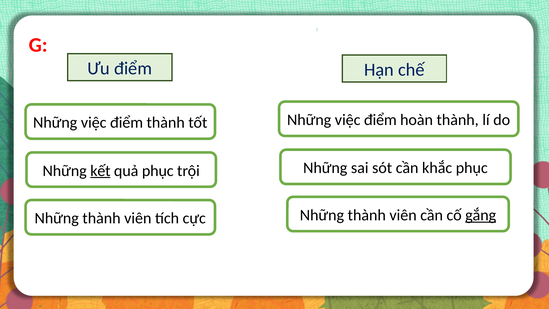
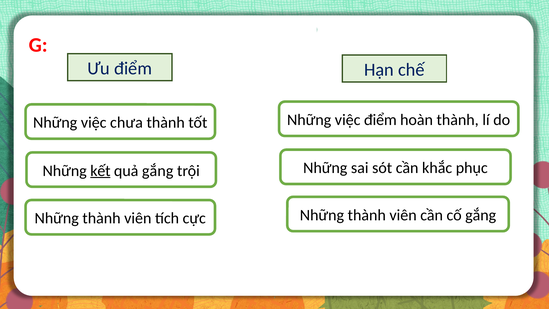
điểm: điểm -> chưa (126, 123)
quả phục: phục -> gắng (158, 171)
gắng underline: present -> none (481, 215)
